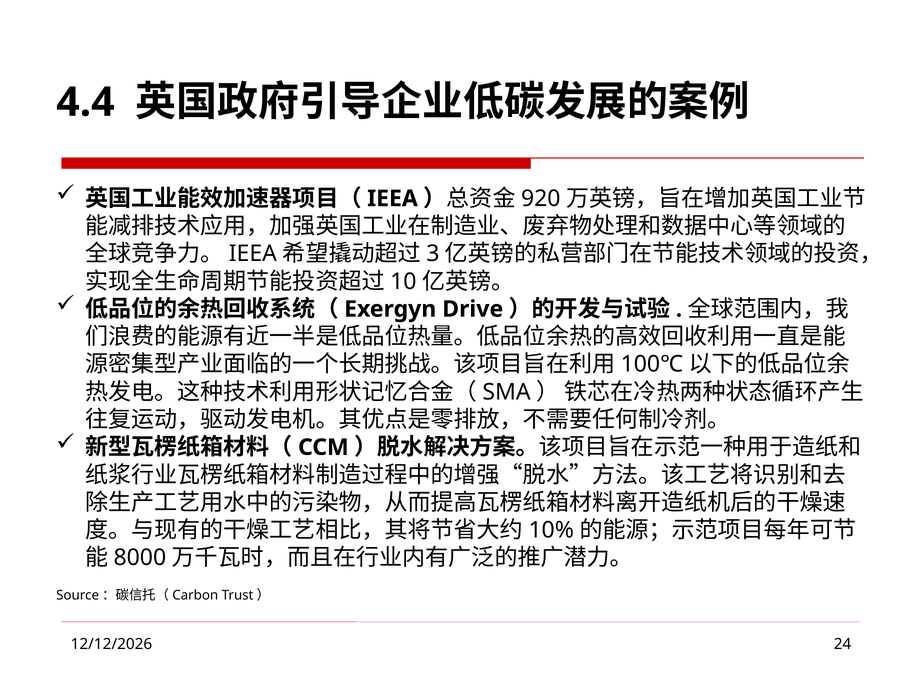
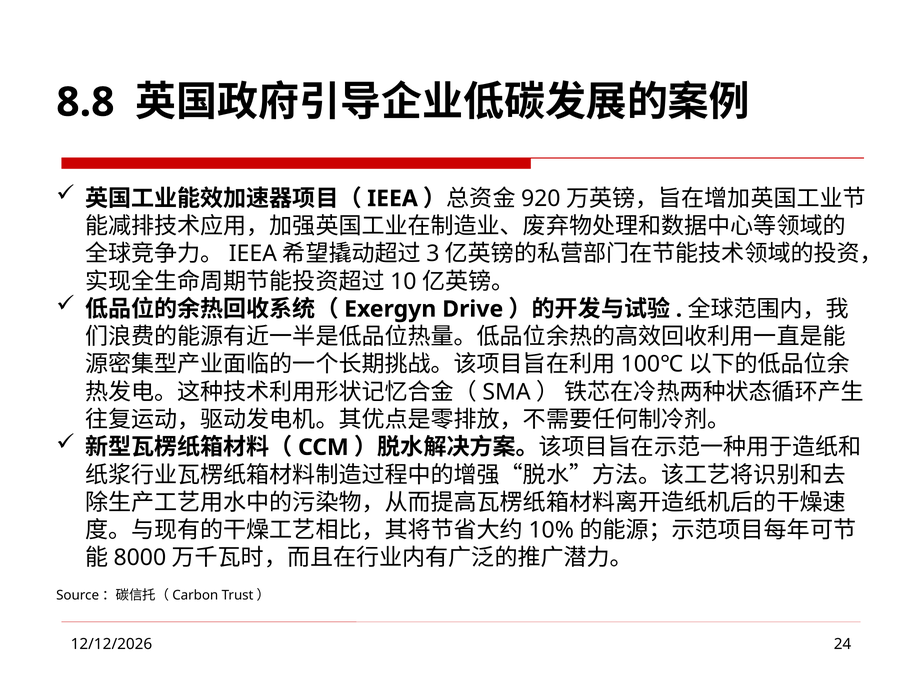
4.4: 4.4 -> 8.8 (85, 102)
